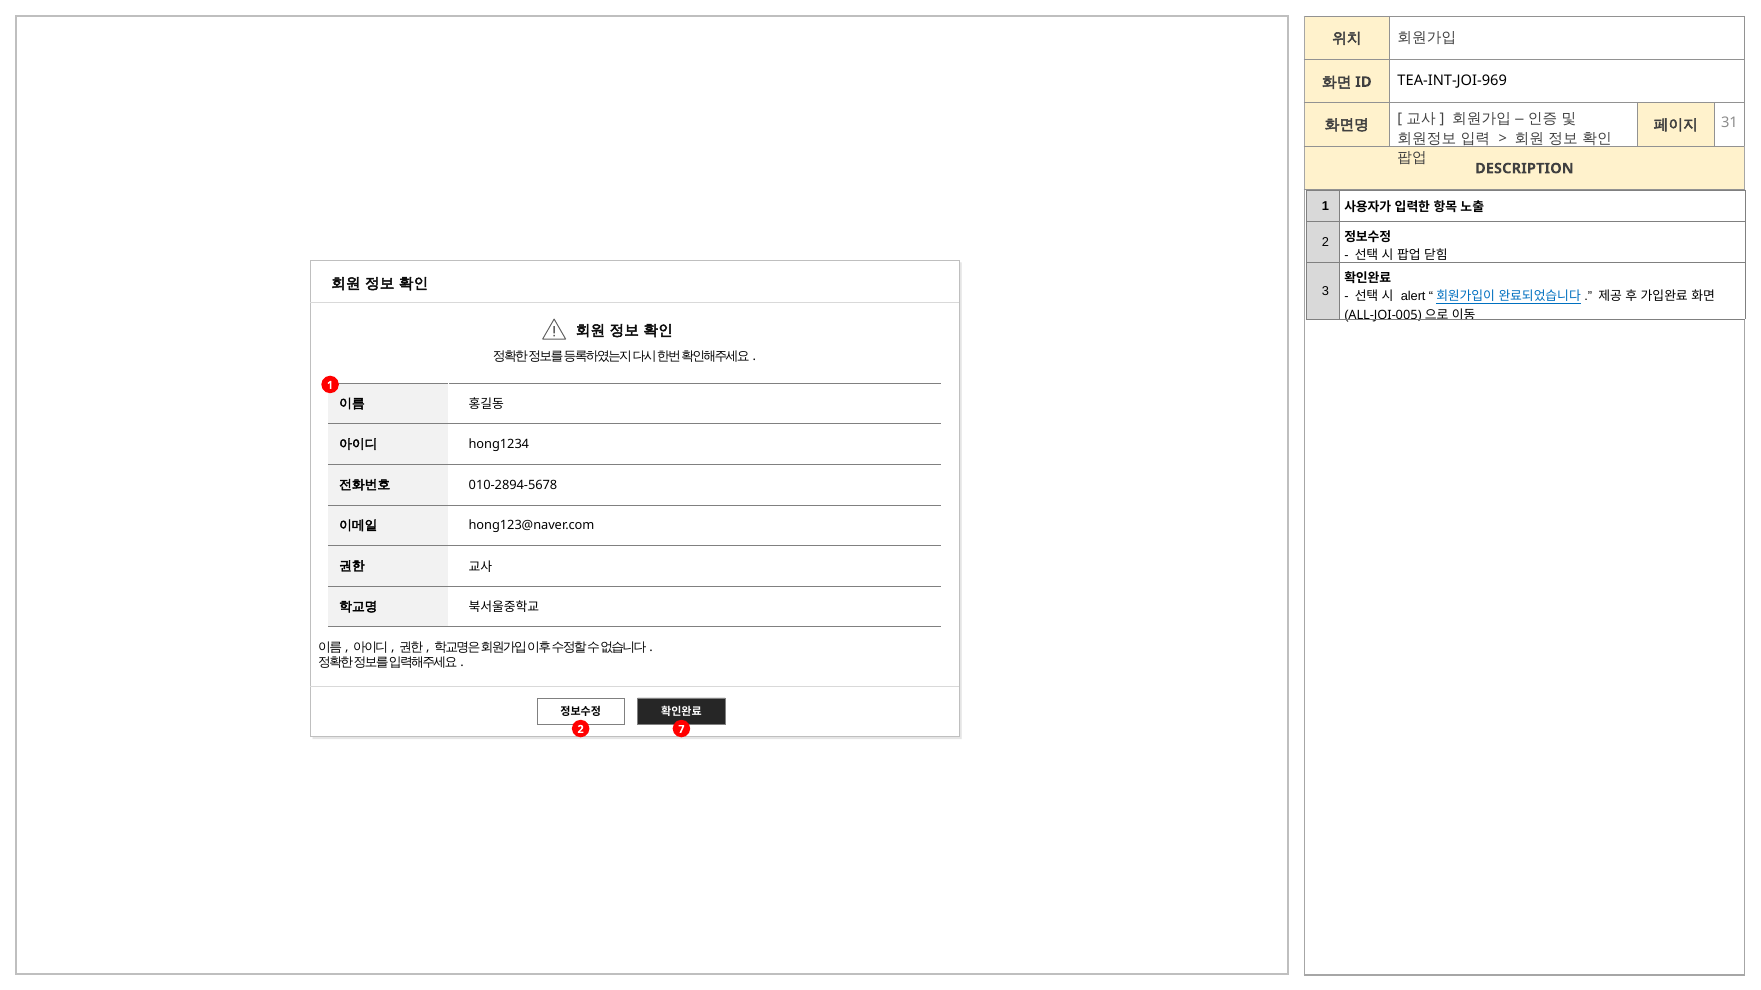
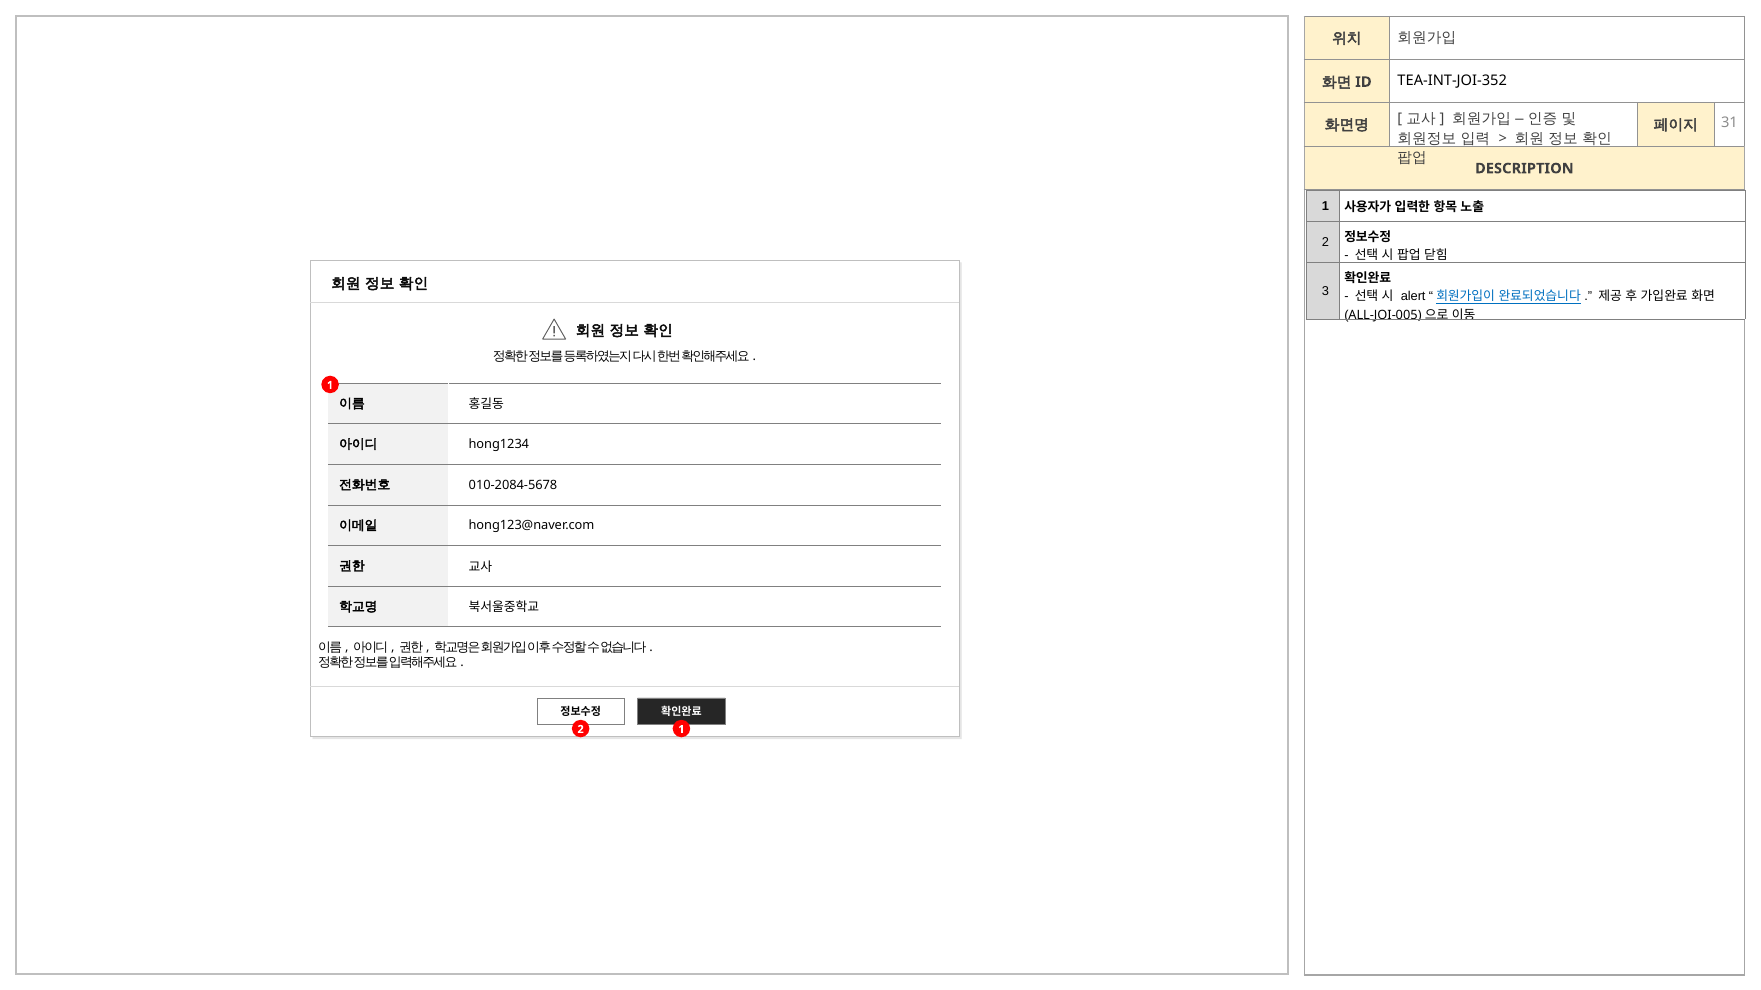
TEA-INT-JOI-969: TEA-INT-JOI-969 -> TEA-INT-JOI-352 (1452, 81)
010-2894-5678: 010-2894-5678 -> 010-2084-5678 (513, 485)
2 7: 7 -> 1 (681, 730)
